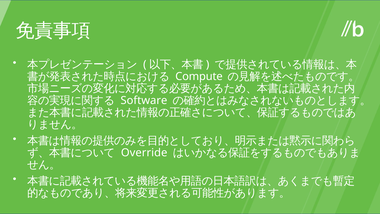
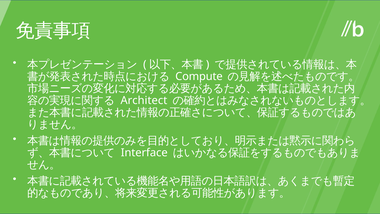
Software: Software -> Architect (144, 100)
Override: Override -> Interface (144, 153)
